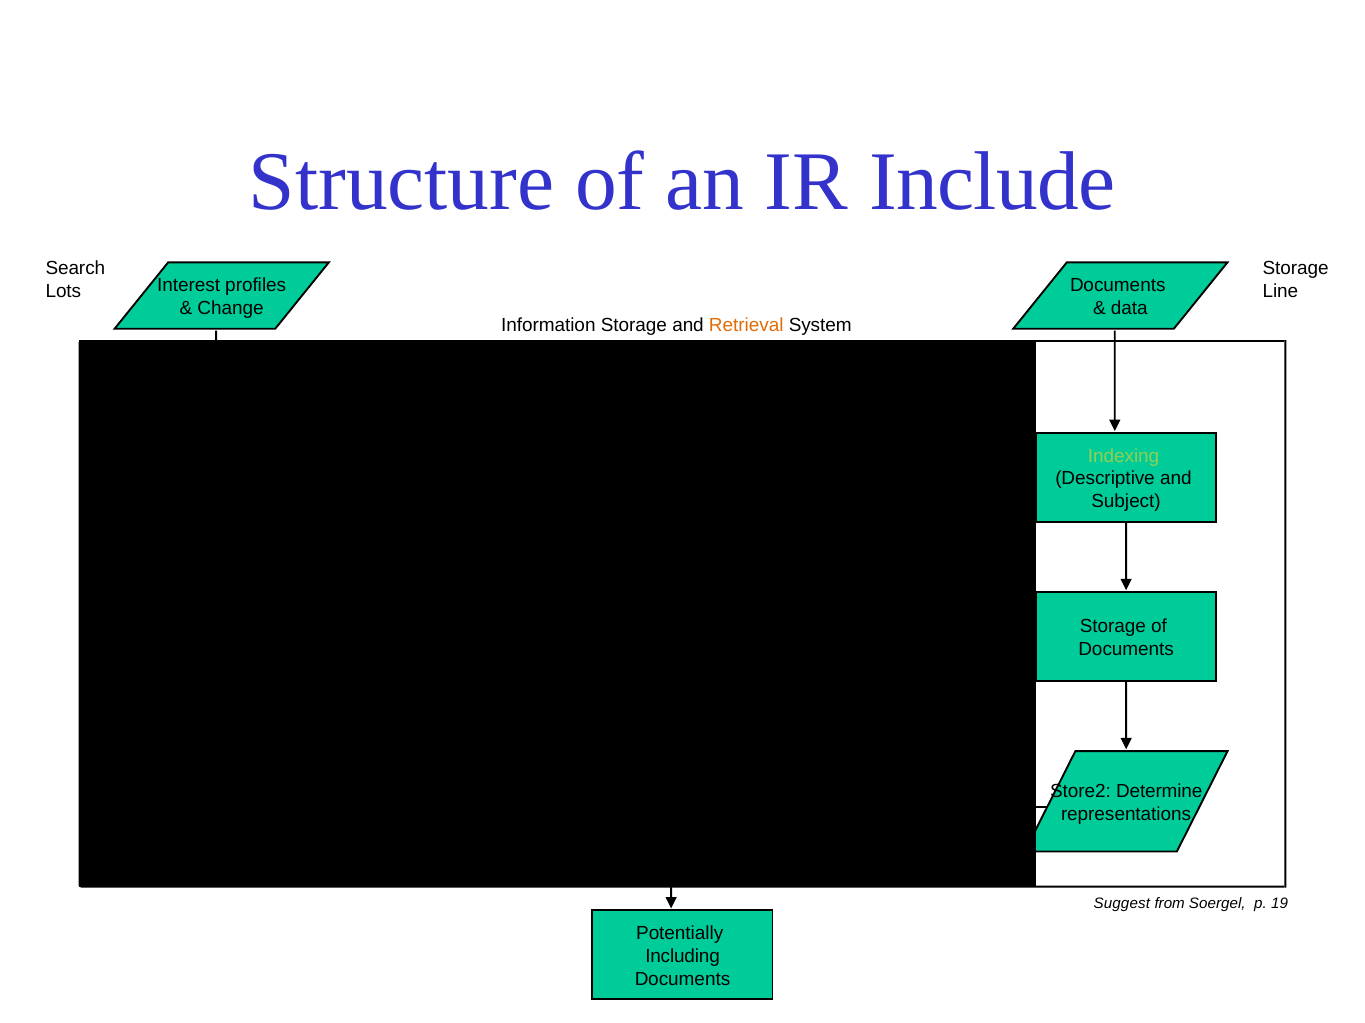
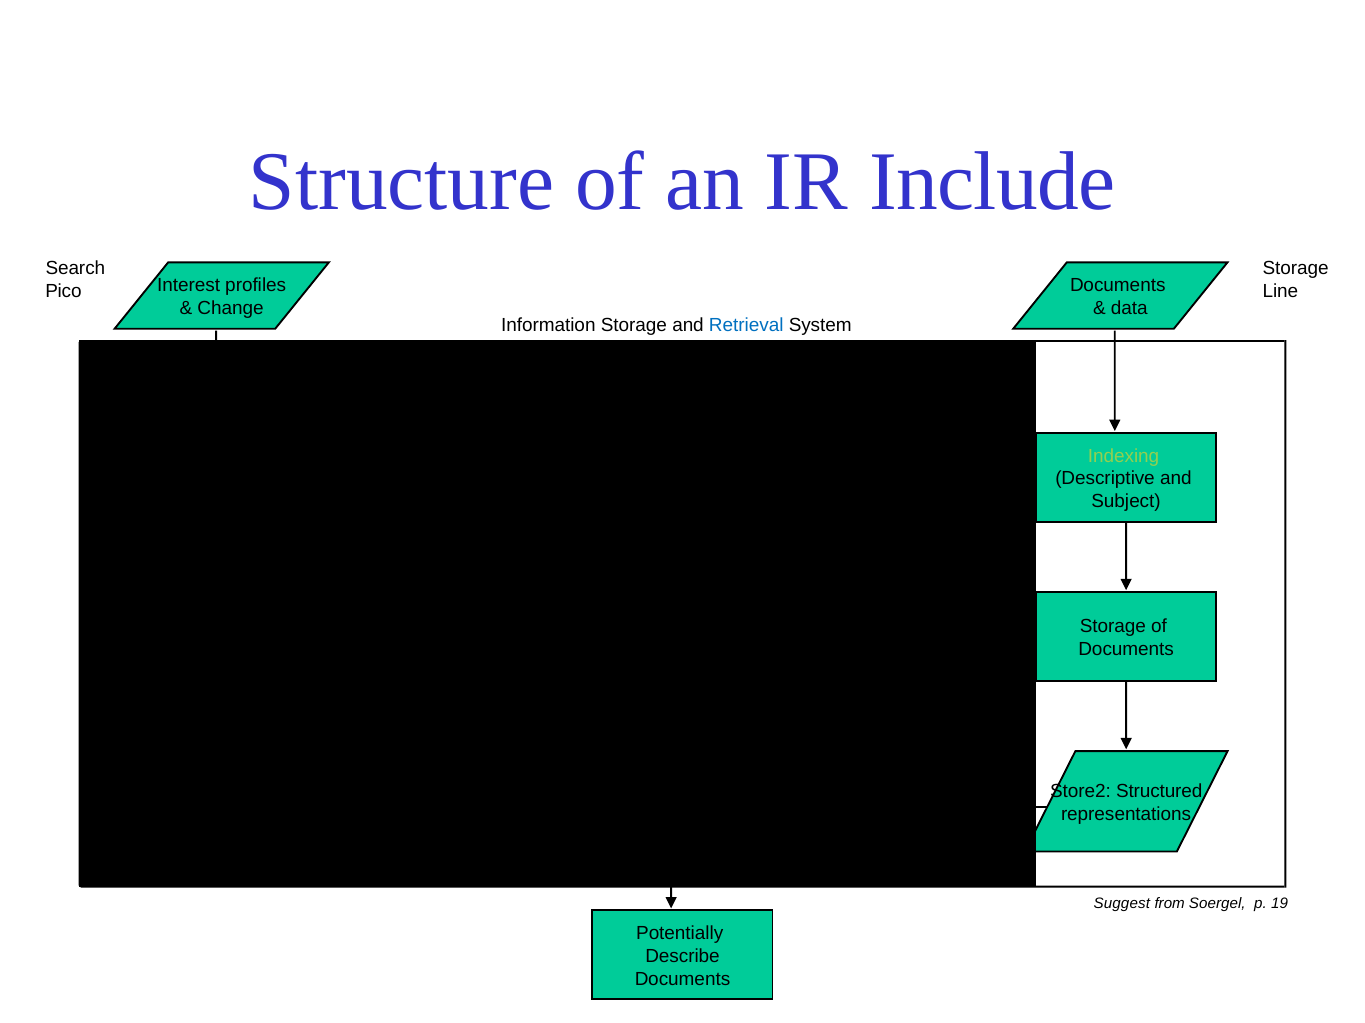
Lots: Lots -> Pico (63, 291)
Retrieval colour: orange -> blue (746, 325)
Determine: Determine -> Structured (1159, 792)
Including: Including -> Describe (683, 957)
